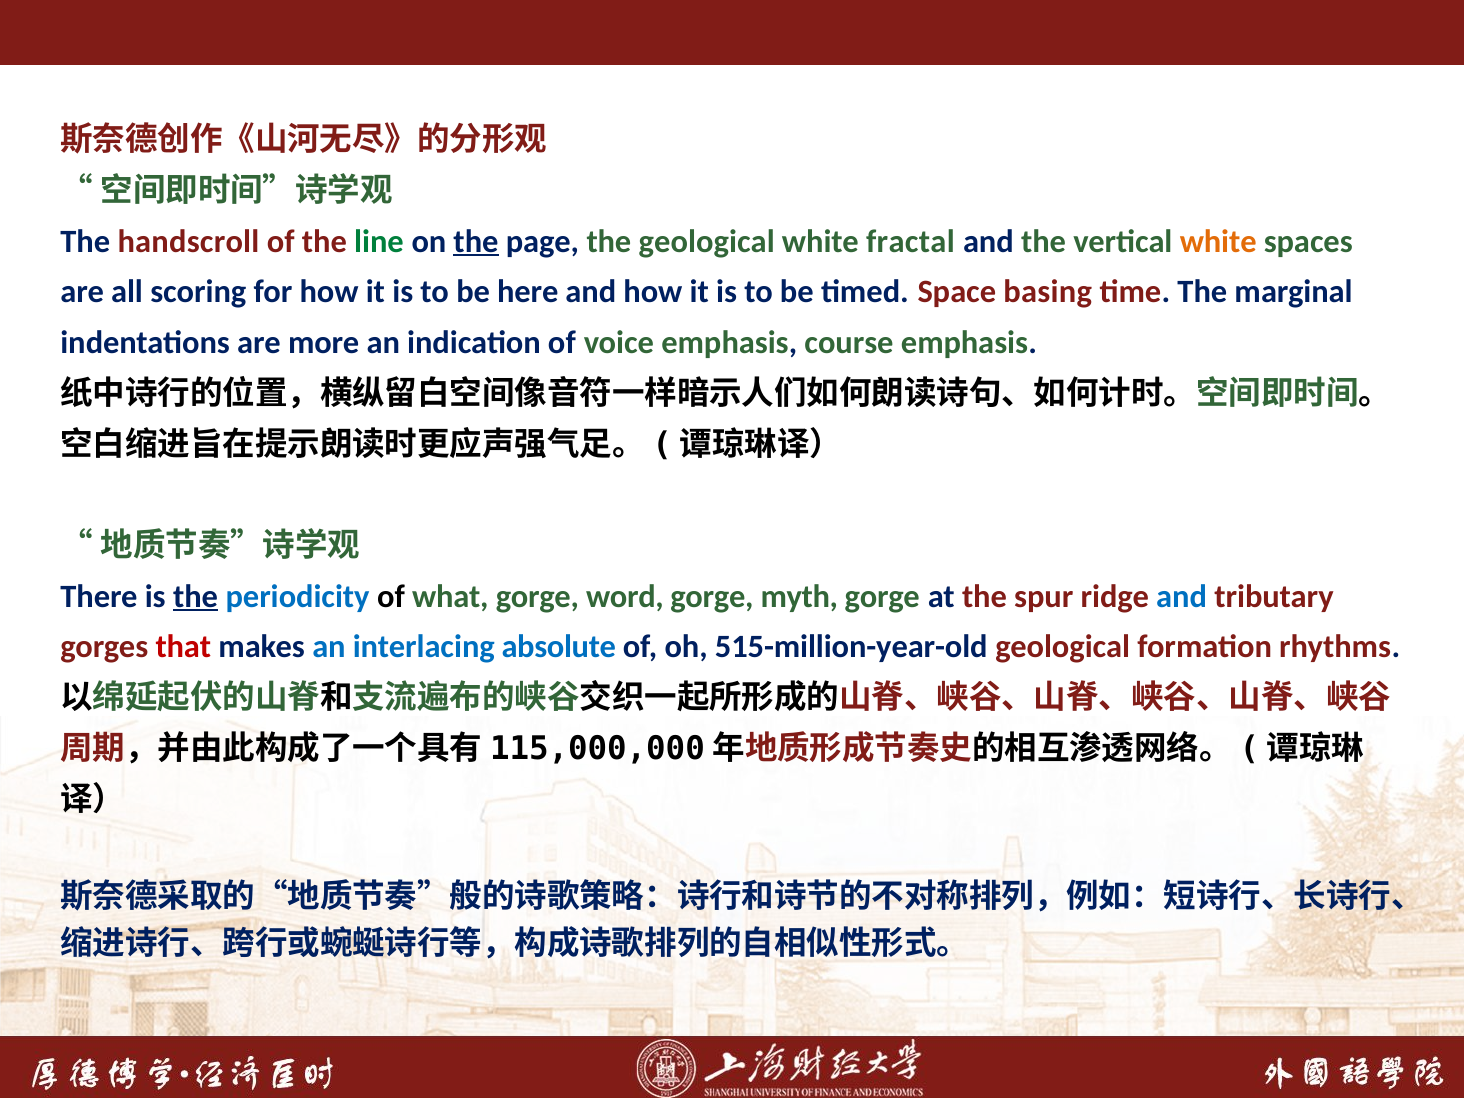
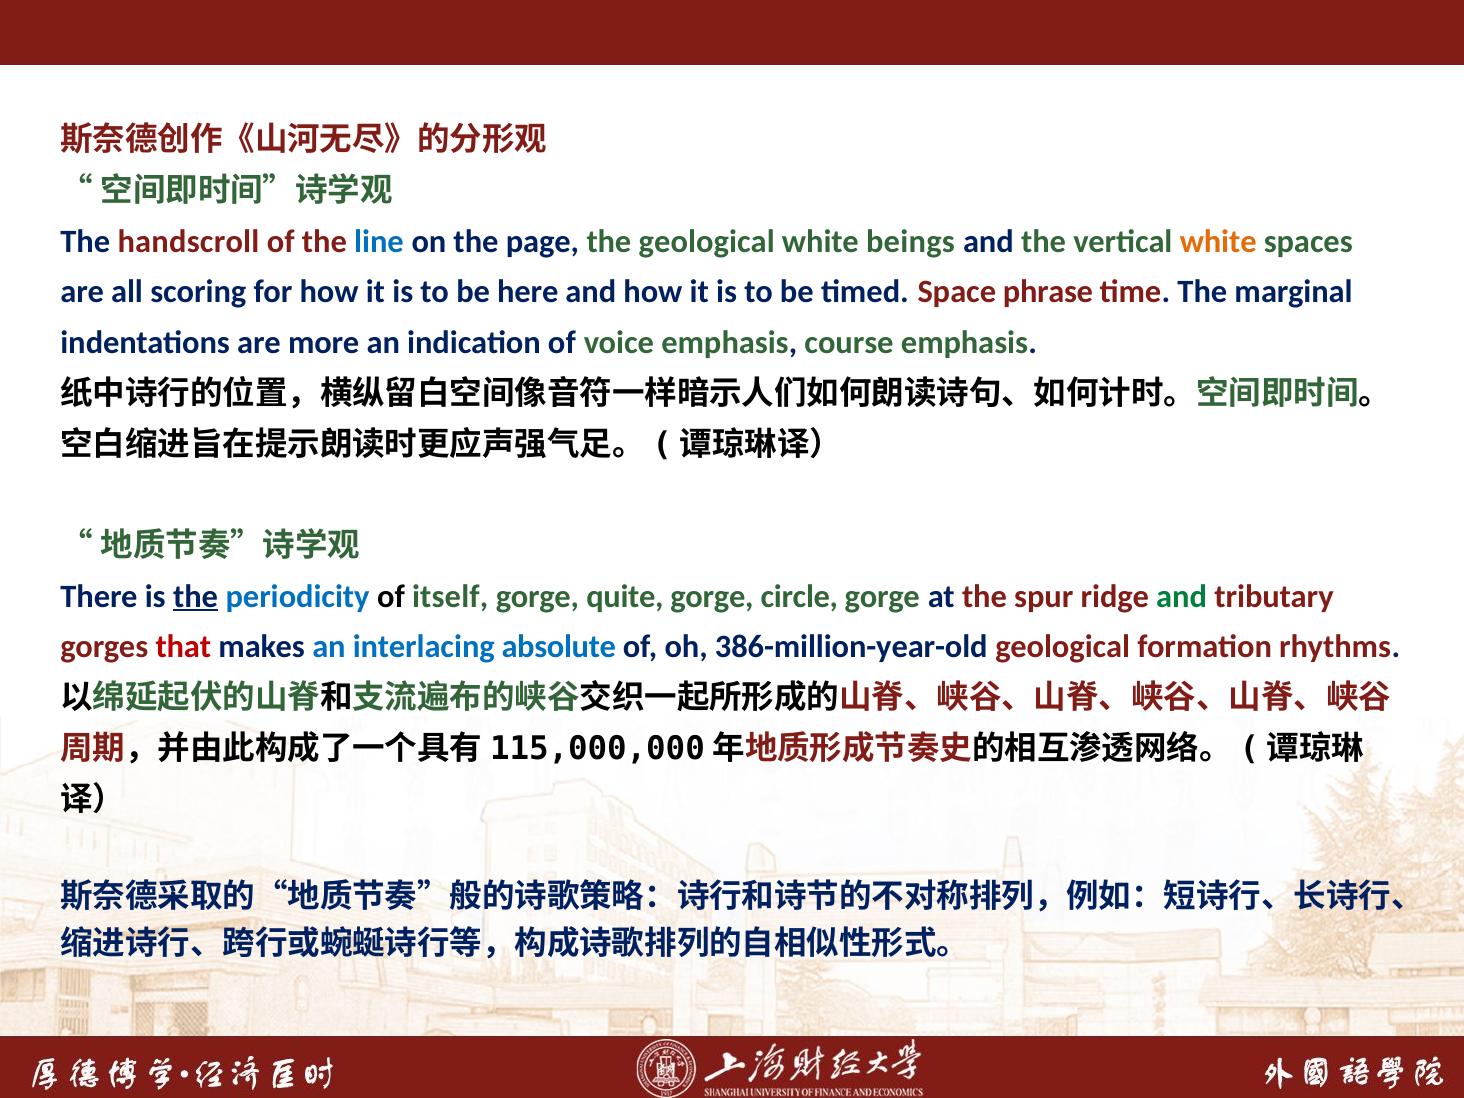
line colour: green -> blue (379, 241)
the underline: present -> none (476, 241)
fractal: fractal -> beings (910, 241)
basing: basing -> phrase (1048, 292)
what: what -> itself (450, 596)
word: word -> quite (625, 596)
myth: myth -> circle (799, 596)
and colour: blue -> green (1182, 596)
515-million-year-old: 515-million-year-old -> 386-million-year-old (851, 647)
